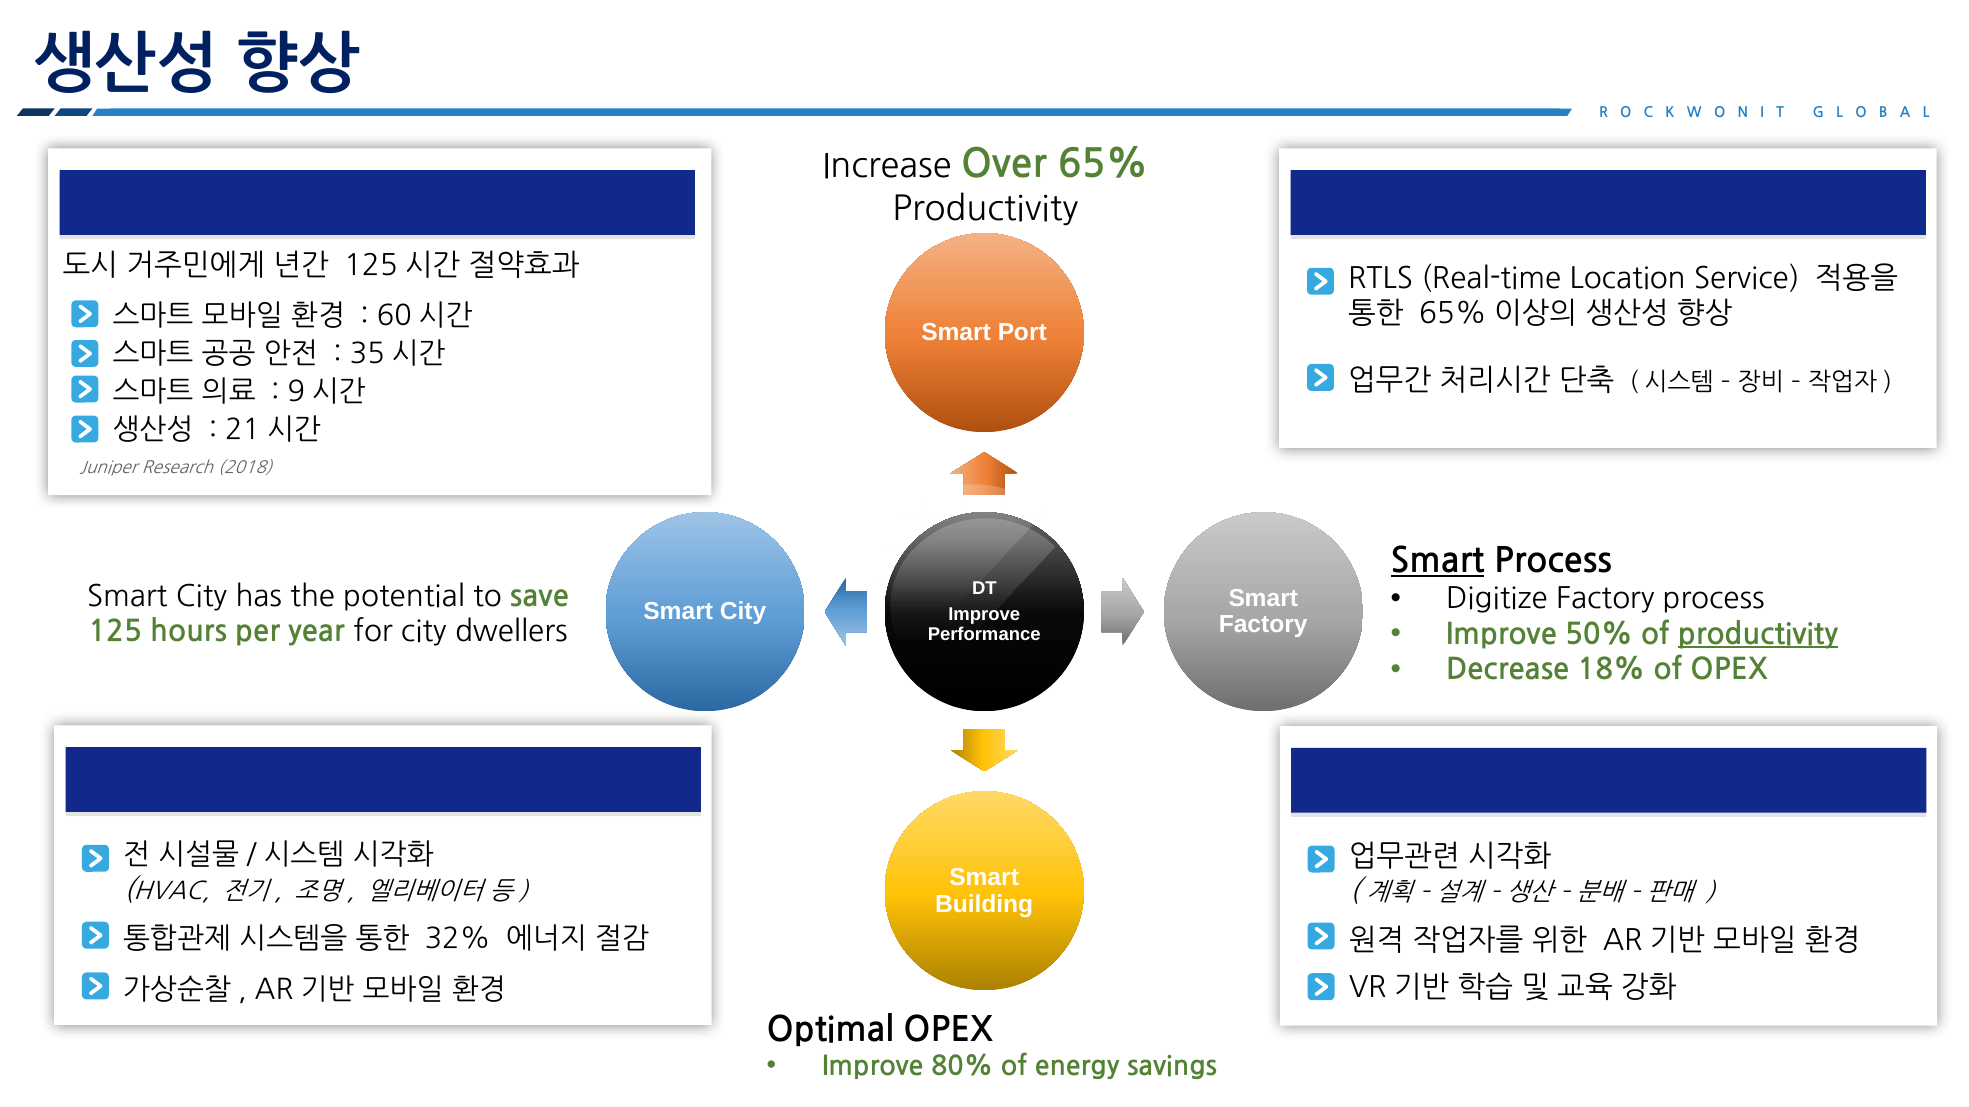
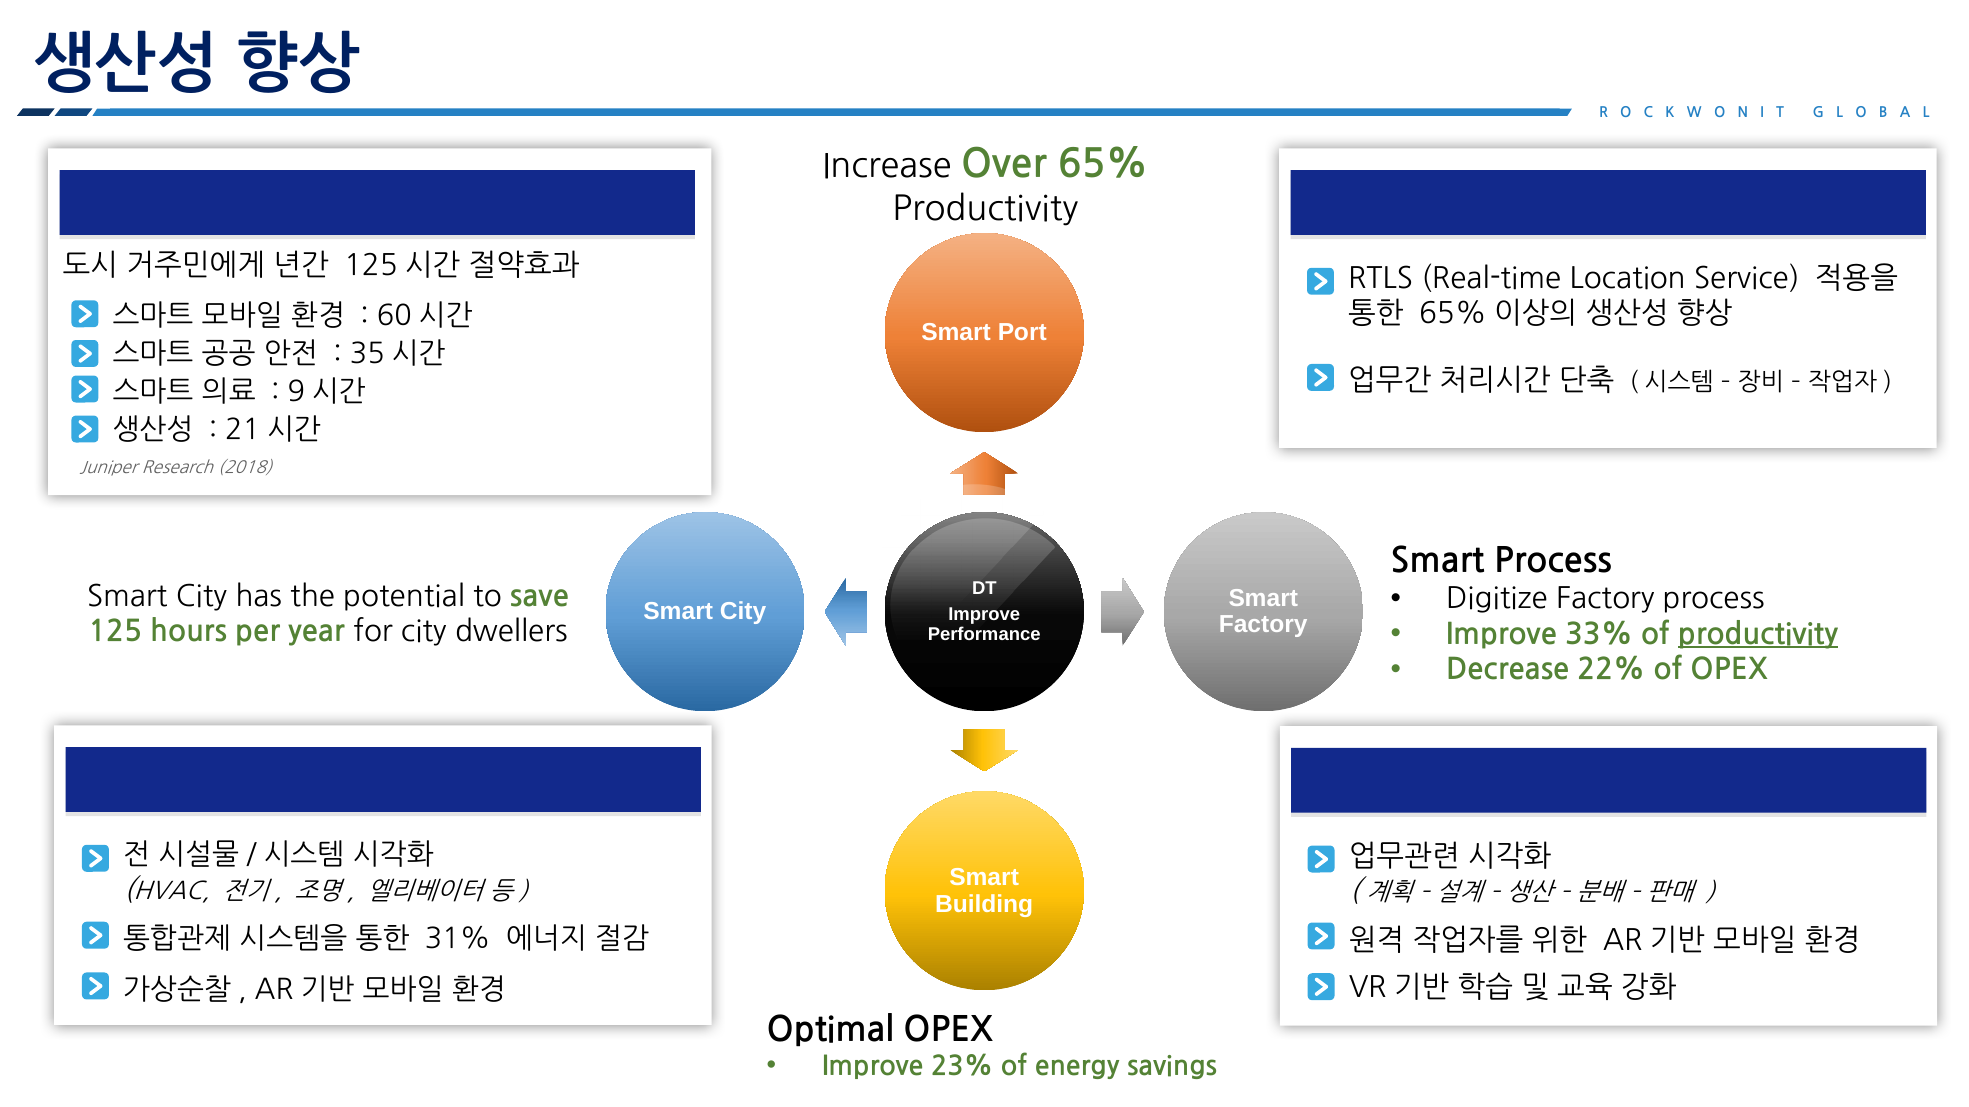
Smart underline: present -> none (1438, 561)
50%: 50% -> 33% (1599, 635)
18%: 18% -> 22% (1611, 670)
32%: 32% -> 31% (458, 940)
80%: 80% -> 23% (962, 1067)
